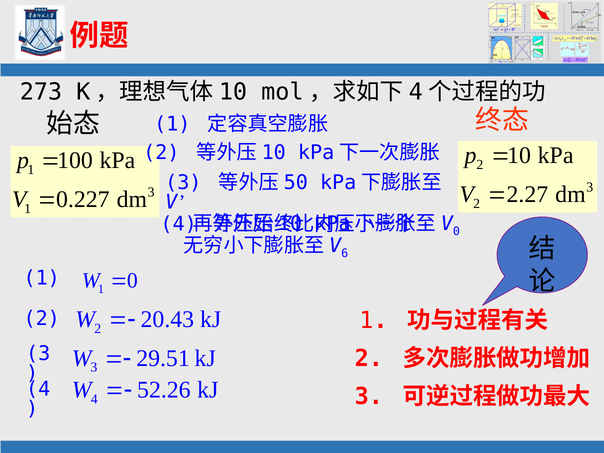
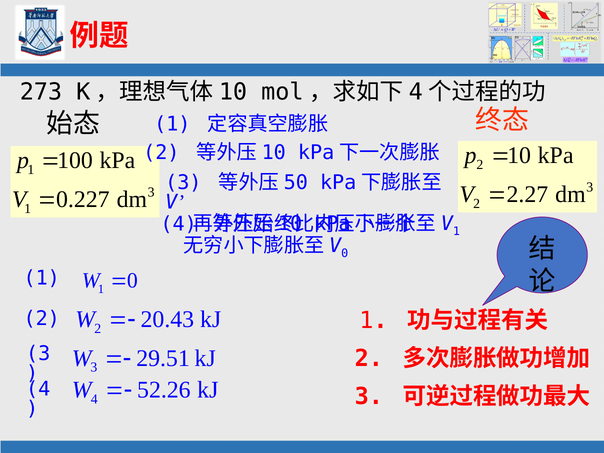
0: 0 -> 1 (456, 231)
6: 6 -> 0 (345, 253)
